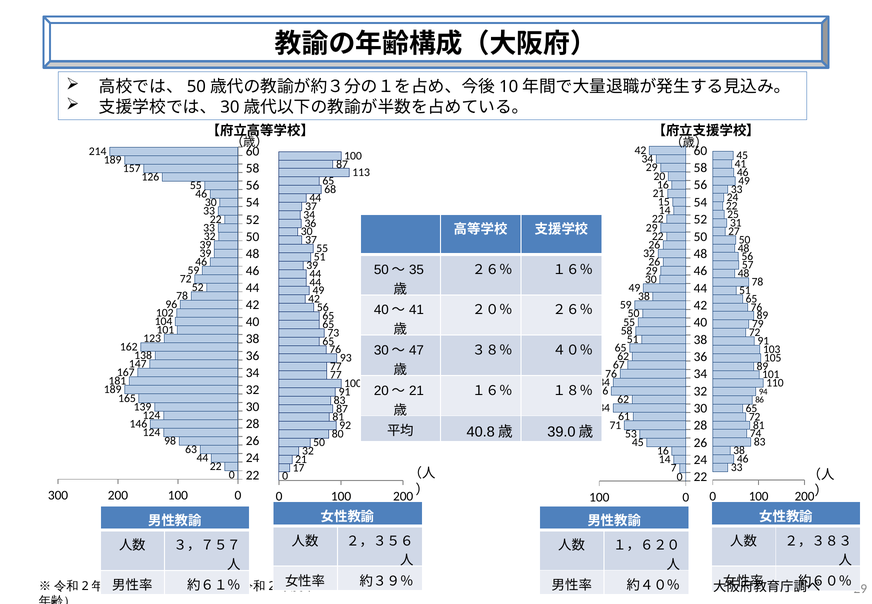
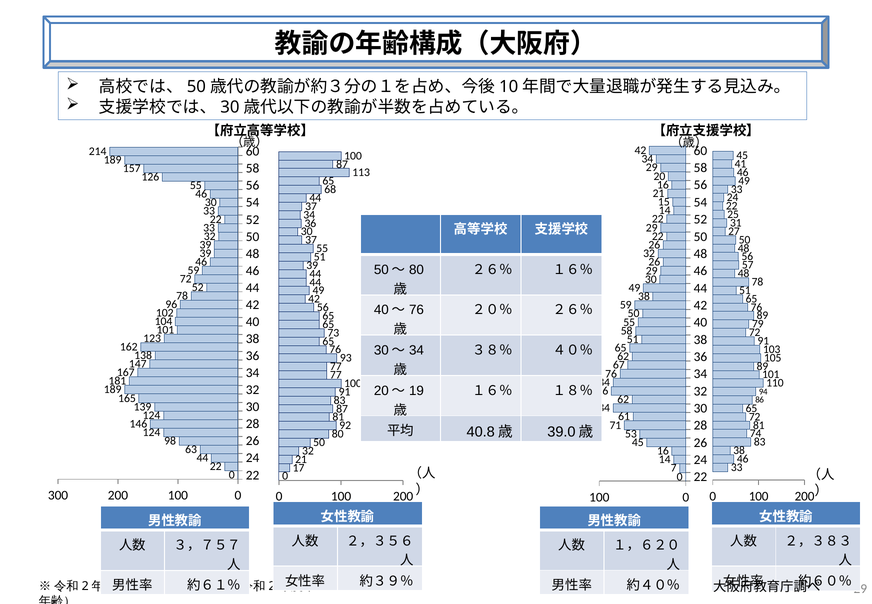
35: 35 -> 80 (417, 270)
41: 41 -> 76 (417, 310)
47: 47 -> 34 (417, 350)
21: 21 -> 19 (417, 390)
